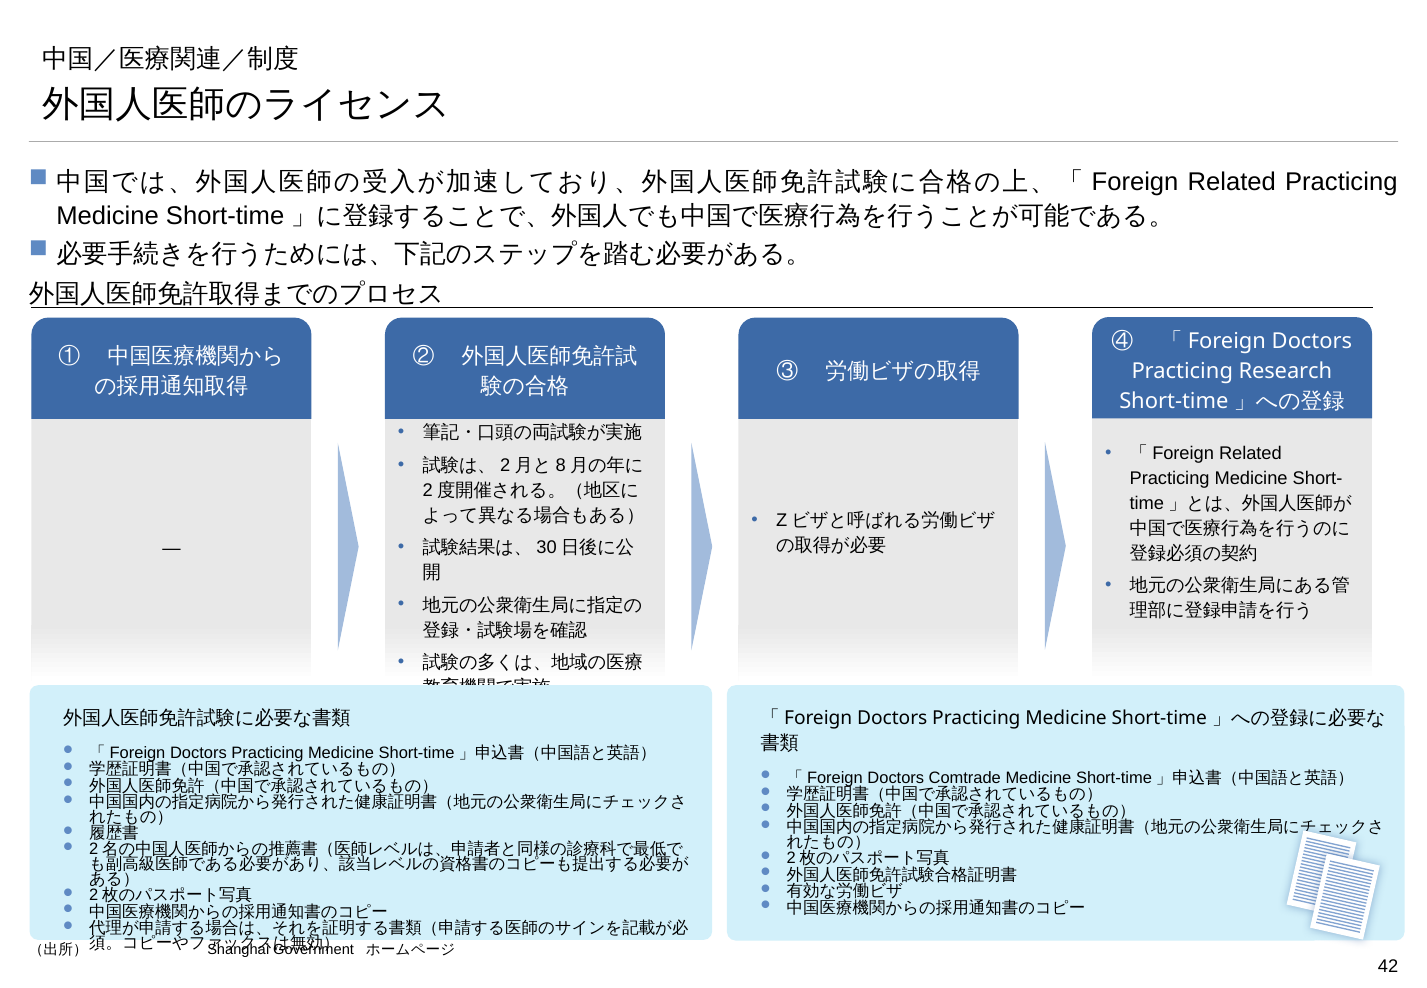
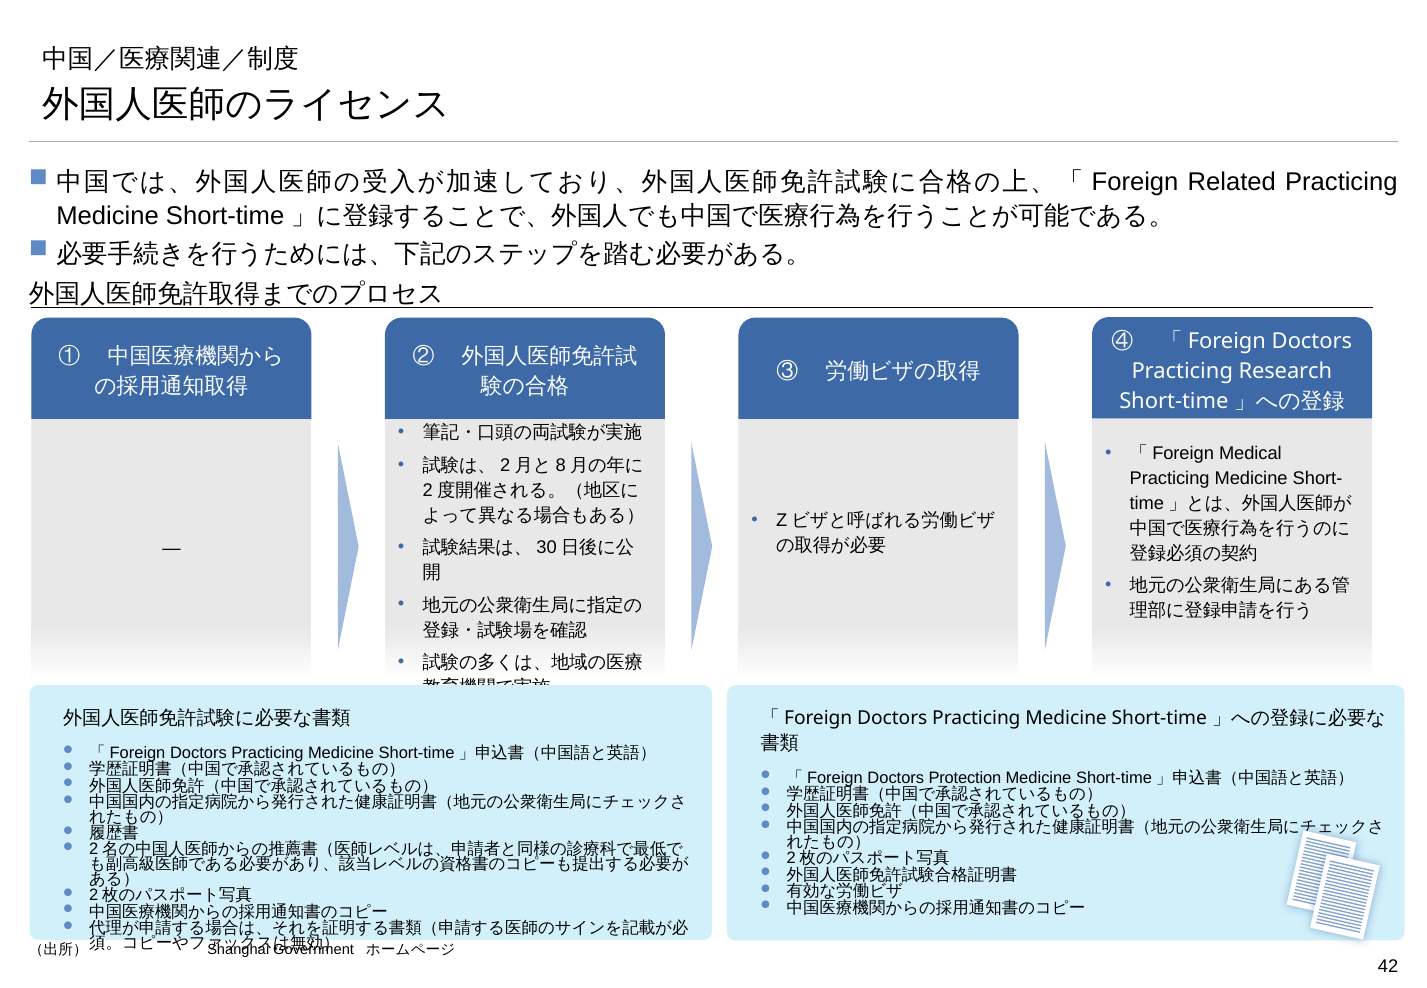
「Foreign Related: Related -> Medical (1250, 453)
Comtrade: Comtrade -> Protection (965, 778)
